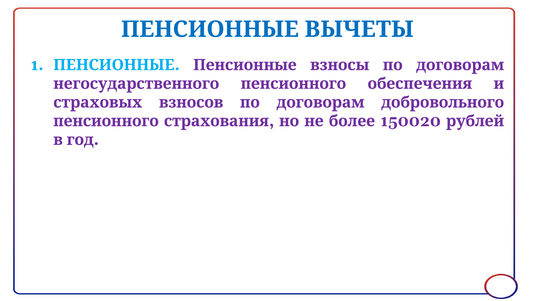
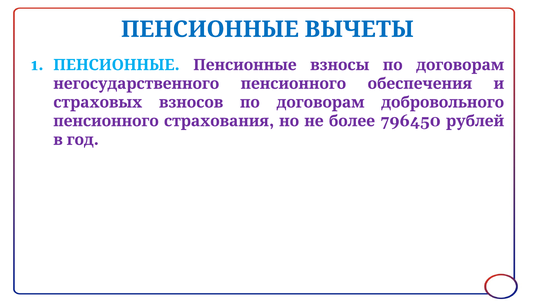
150020: 150020 -> 796450 (411, 121)
